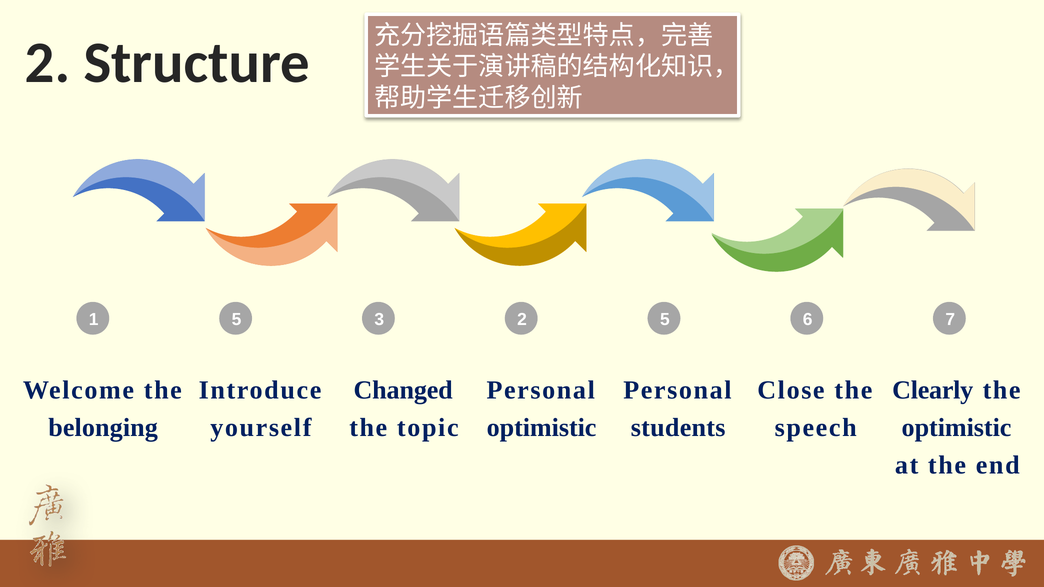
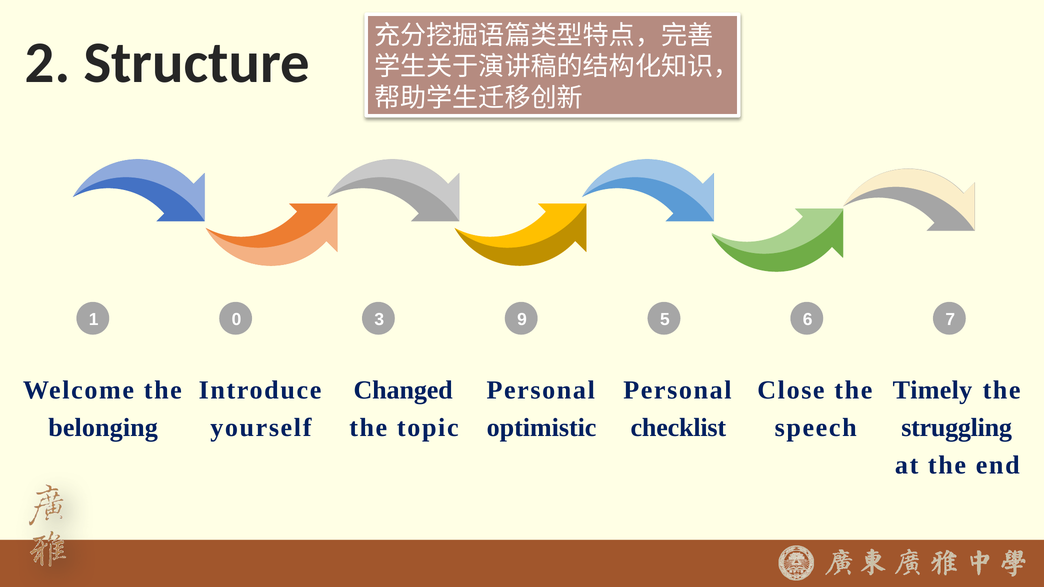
1 5: 5 -> 0 (236, 320)
3 2: 2 -> 9 (522, 320)
Clearly: Clearly -> Timely (932, 390)
students: students -> checklist (678, 428)
optimistic: optimistic -> struggling (957, 428)
